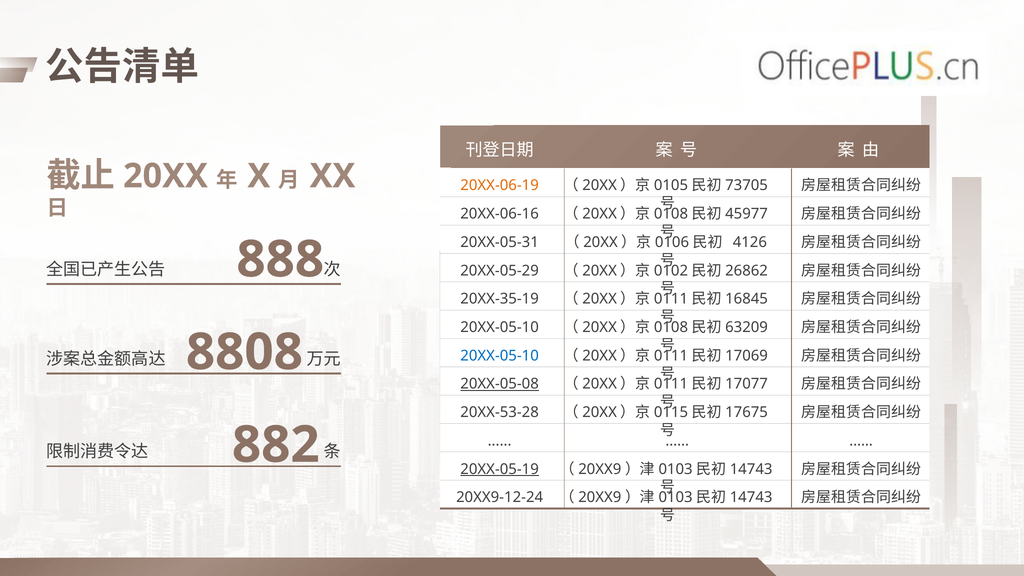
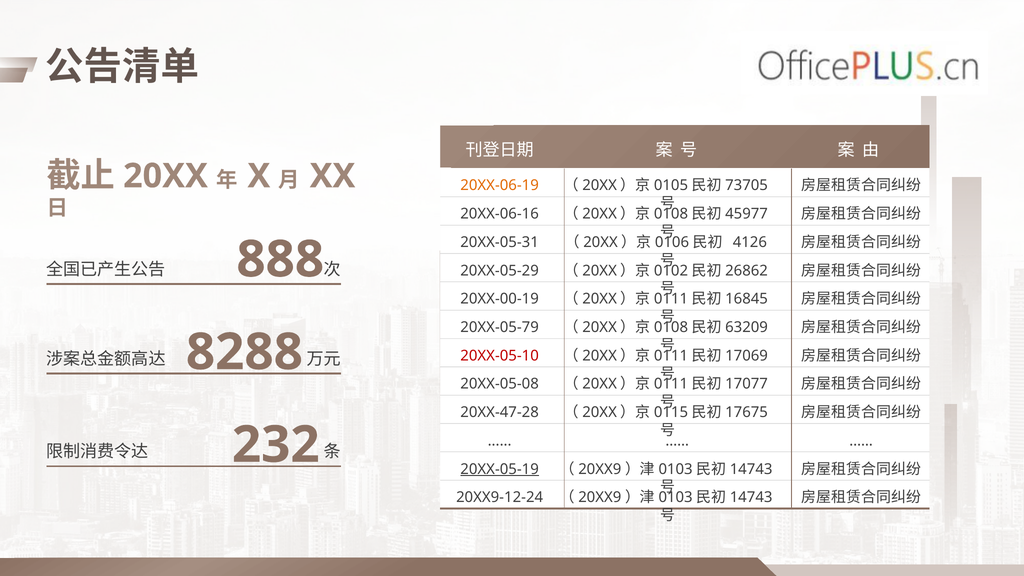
20XX-35-19: 20XX-35-19 -> 20XX-00-19 (500, 299)
20XX-05-10: 20XX-05-10 -> 20XX-05-79 (500, 327)
20XX-05-10 colour: blue -> red (500, 356)
8808: 8808 -> 8288 (244, 352)
20XX-05-08 underline: present -> none (500, 384)
20XX-53-28: 20XX-53-28 -> 20XX-47-28 (500, 412)
882: 882 -> 232 (276, 445)
